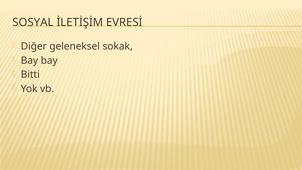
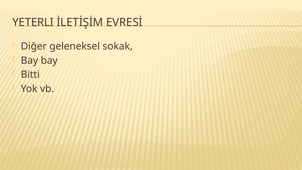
SOSYAL: SOSYAL -> YETERLI (33, 22)
